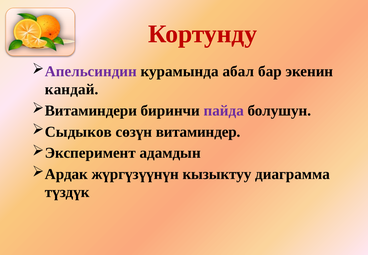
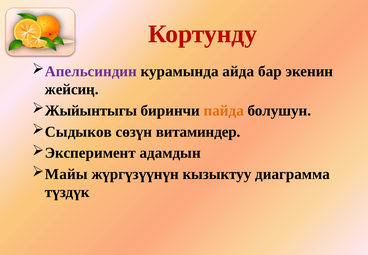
абал: абал -> айда (238, 71)
кандай: кандай -> жейсиң (72, 89)
Витаминдери: Витаминдери -> Жыйынтыгы (91, 111)
пайда colour: purple -> orange (224, 111)
Ардак: Ардак -> Майы (66, 174)
